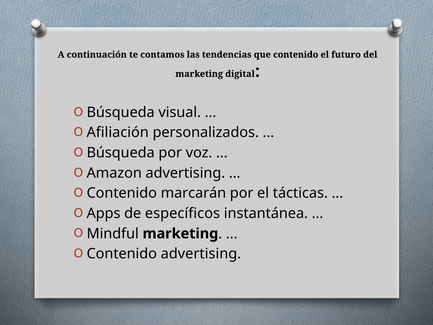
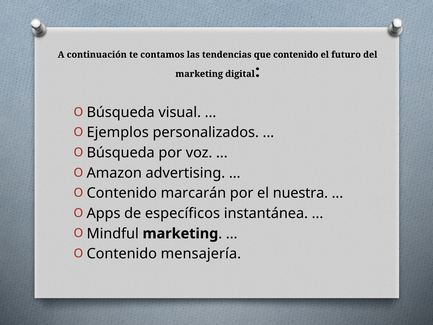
Afiliación: Afiliación -> Ejemplos (118, 132)
tácticas: tácticas -> nuestra (300, 193)
Contenido advertising: advertising -> mensajería (201, 254)
